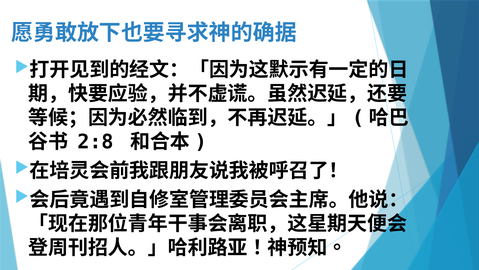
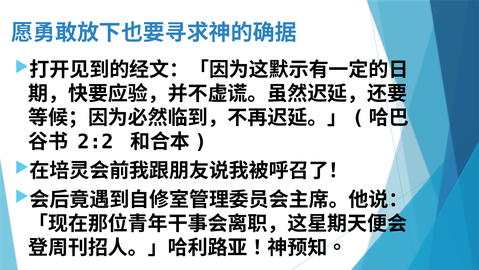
2:8: 2:8 -> 2:2 (95, 142)
